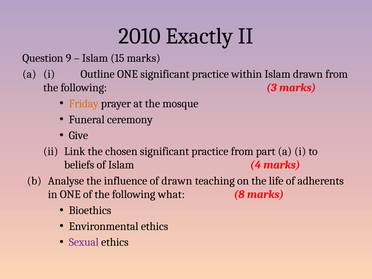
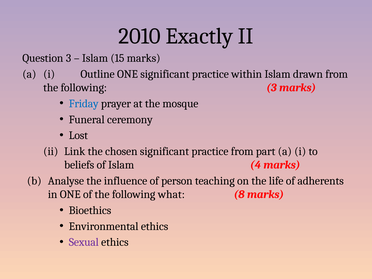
Question 9: 9 -> 3 (69, 58)
Friday colour: orange -> blue (84, 104)
Give: Give -> Lost (78, 135)
of drawn: drawn -> person (177, 181)
